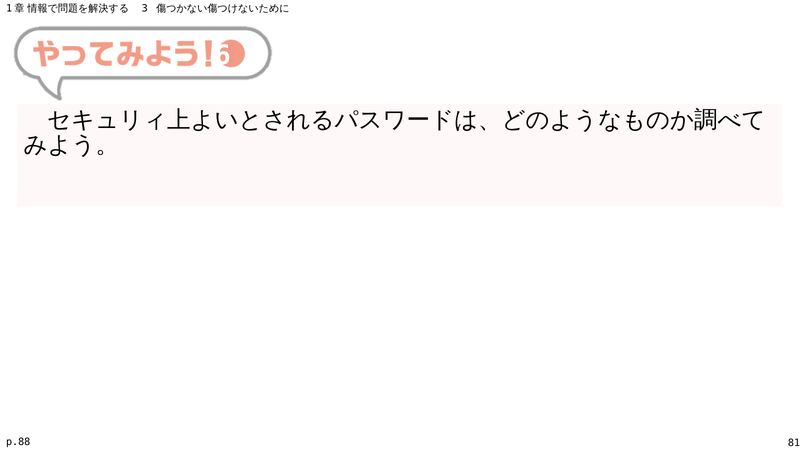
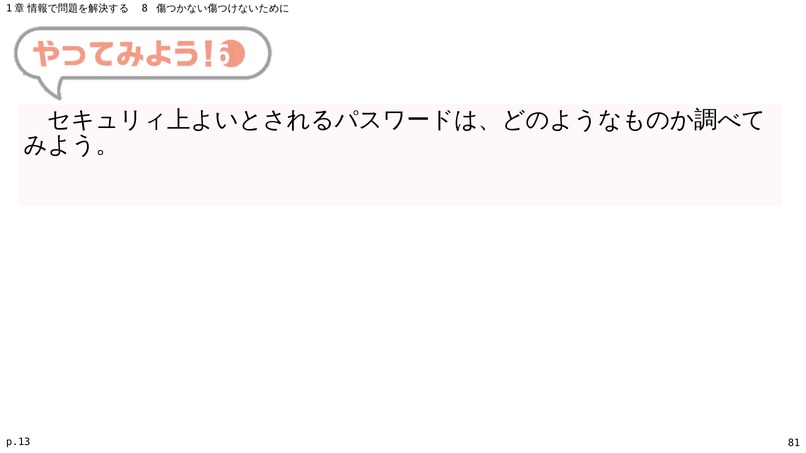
3: 3 -> 8 (145, 8)
p.88: p.88 -> p.13 (18, 442)
